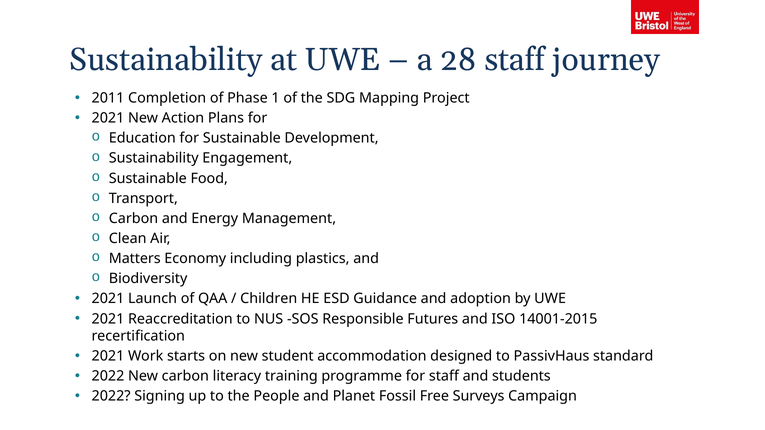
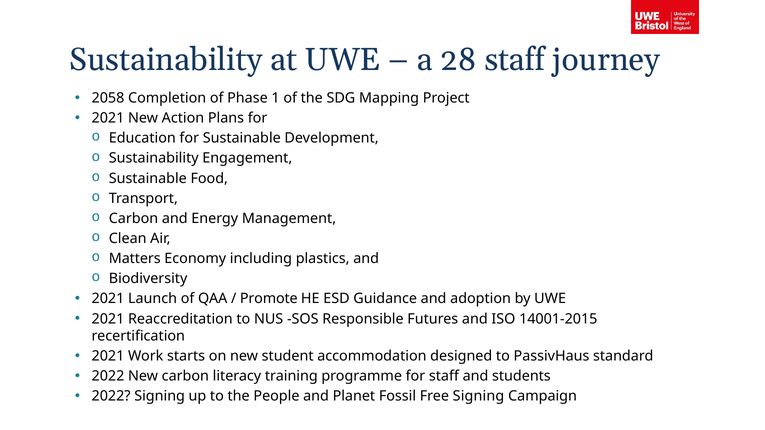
2011: 2011 -> 2058 (108, 98)
Children: Children -> Promote (269, 299)
Free Surveys: Surveys -> Signing (478, 396)
